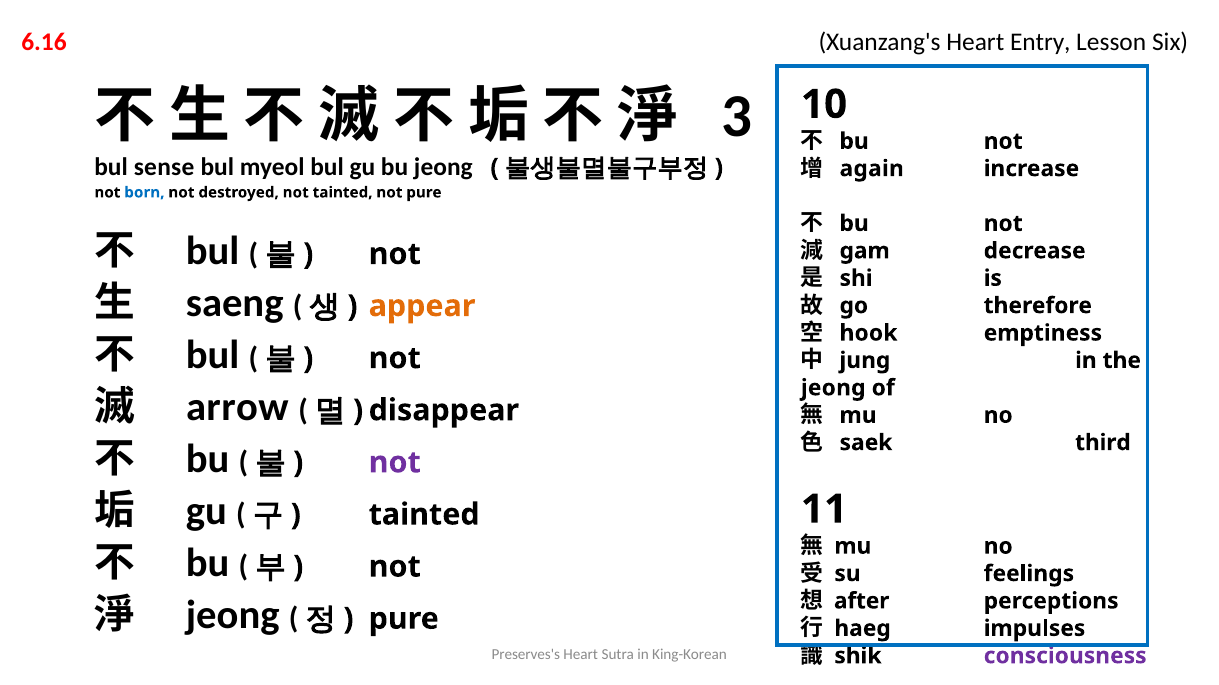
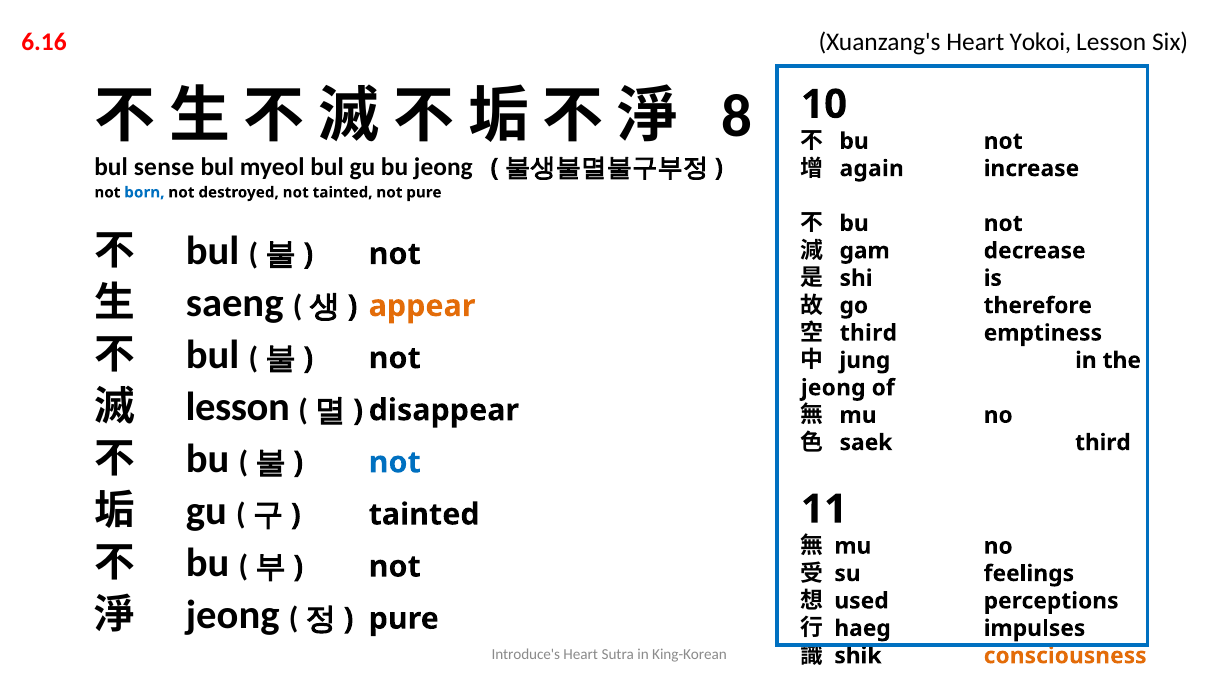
Entry: Entry -> Yokoi (1040, 42)
3: 3 -> 8 (737, 116)
hook: hook -> third (868, 333)
arrow: arrow -> lesson (238, 407)
not colour: purple -> blue (395, 463)
after: after -> used (862, 602)
consciousness colour: purple -> orange (1065, 656)
Preserves's: Preserves's -> Introduce's (526, 655)
